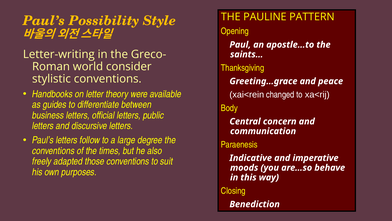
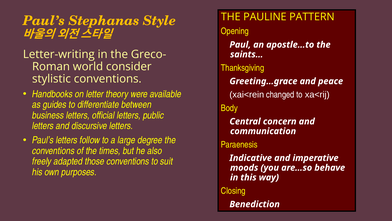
Possibility: Possibility -> Stephanas (104, 21)
